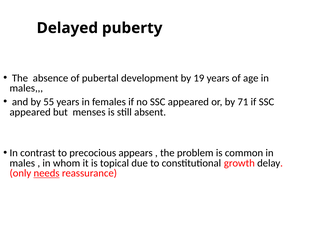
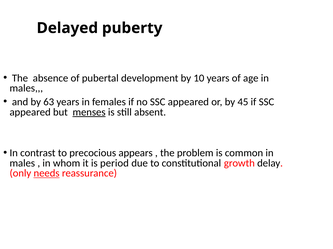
19: 19 -> 10 (199, 78)
55: 55 -> 63 (49, 102)
71: 71 -> 45 (243, 102)
menses underline: none -> present (89, 112)
topical: topical -> period (114, 164)
